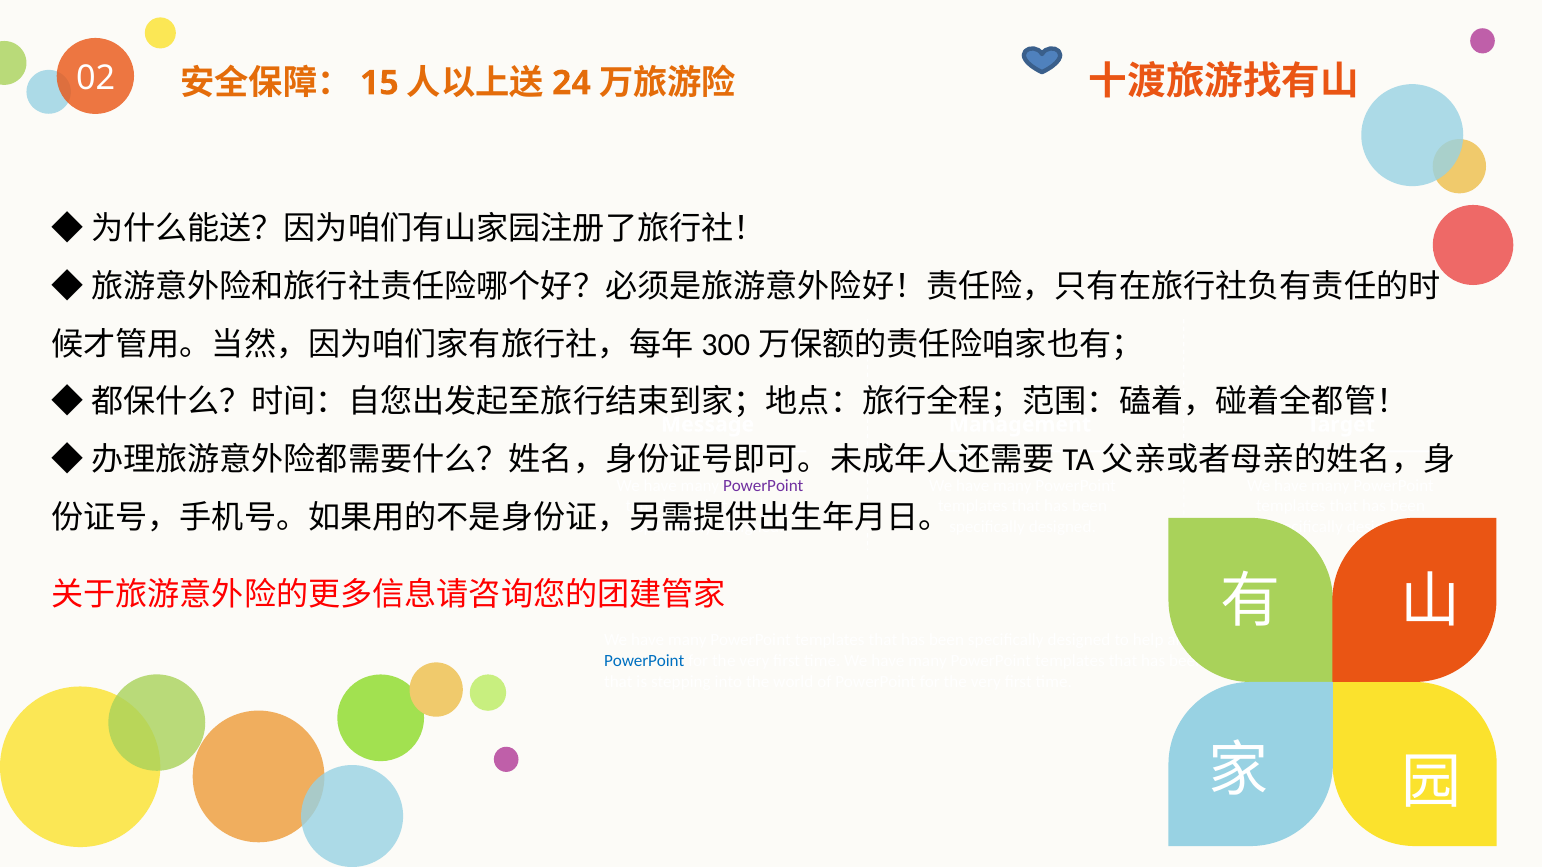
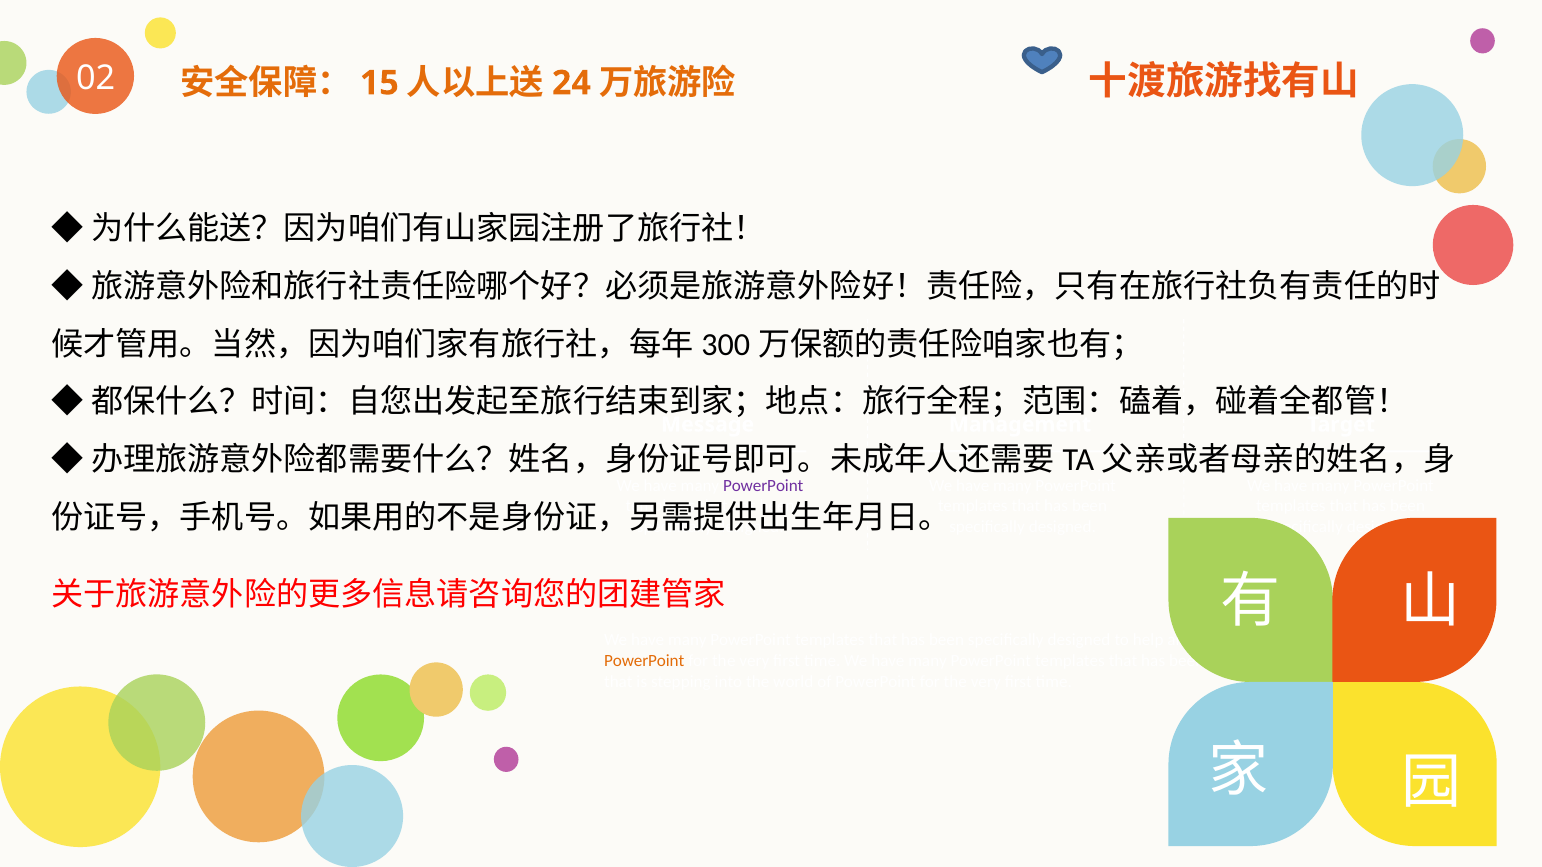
PowerPoint colour: blue -> orange (644, 661)
